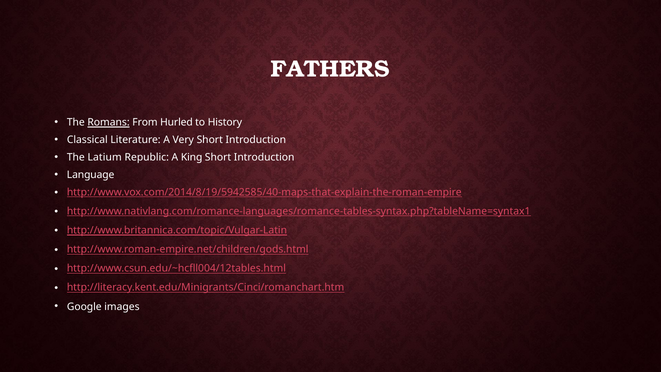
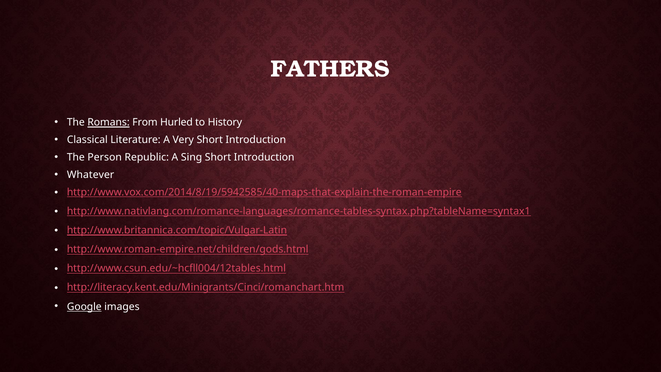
Latium: Latium -> Person (105, 157)
King: King -> Sing (192, 157)
Language: Language -> Whatever (91, 175)
Google underline: none -> present (84, 306)
